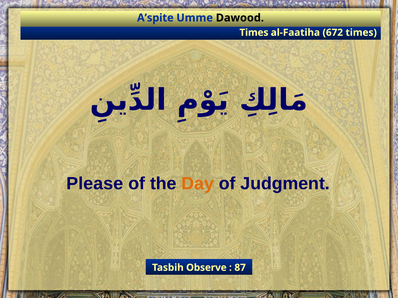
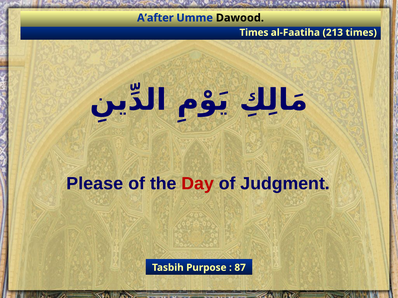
A’spite: A’spite -> A’after (155, 18)
672: 672 -> 213 (333, 33)
Day colour: orange -> red (198, 184)
Observe: Observe -> Purpose (206, 268)
